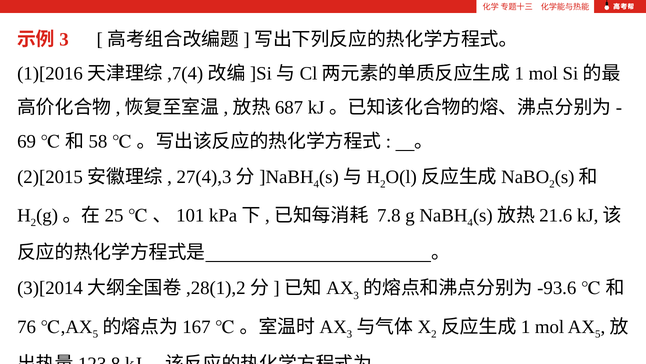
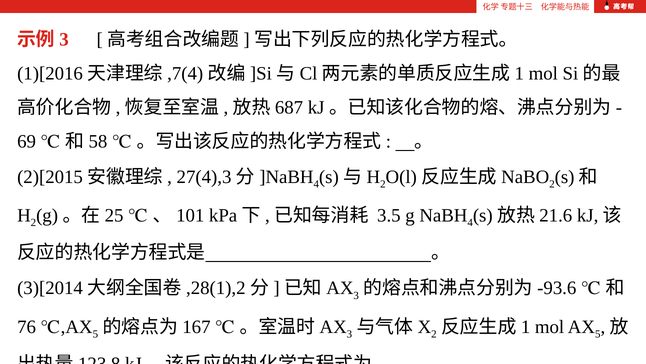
7.8: 7.8 -> 3.5 (389, 215)
